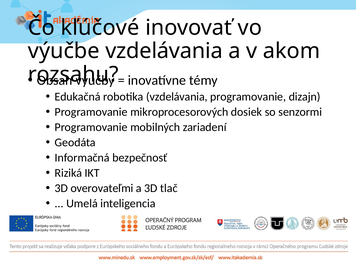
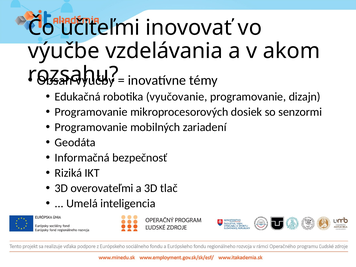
kľúčové: kľúčové -> učiteľmi (100, 28)
robotika vzdelávania: vzdelávania -> vyučovanie (177, 97)
